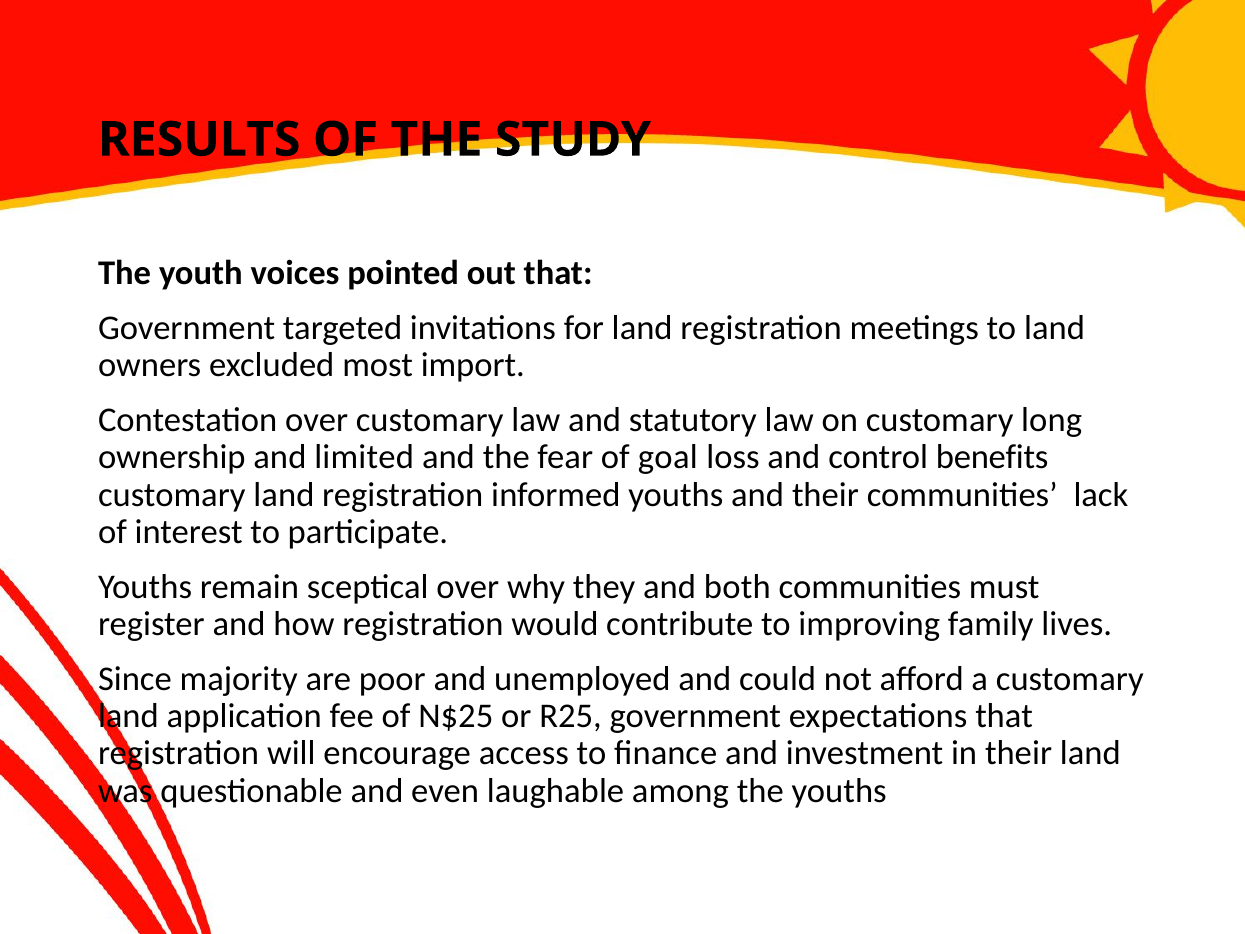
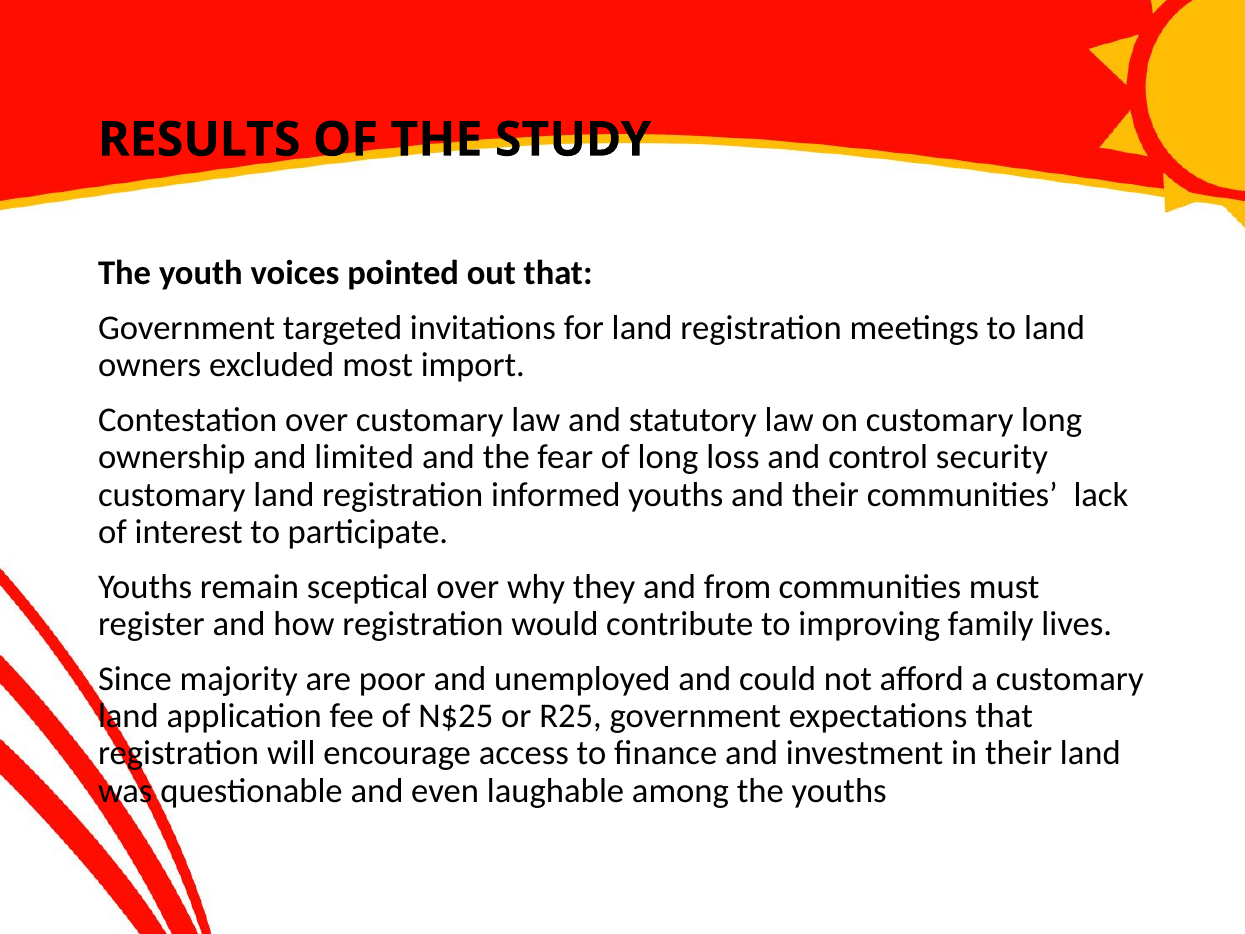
of goal: goal -> long (668, 457)
benefits: benefits -> security (992, 457)
both: both -> from (738, 587)
